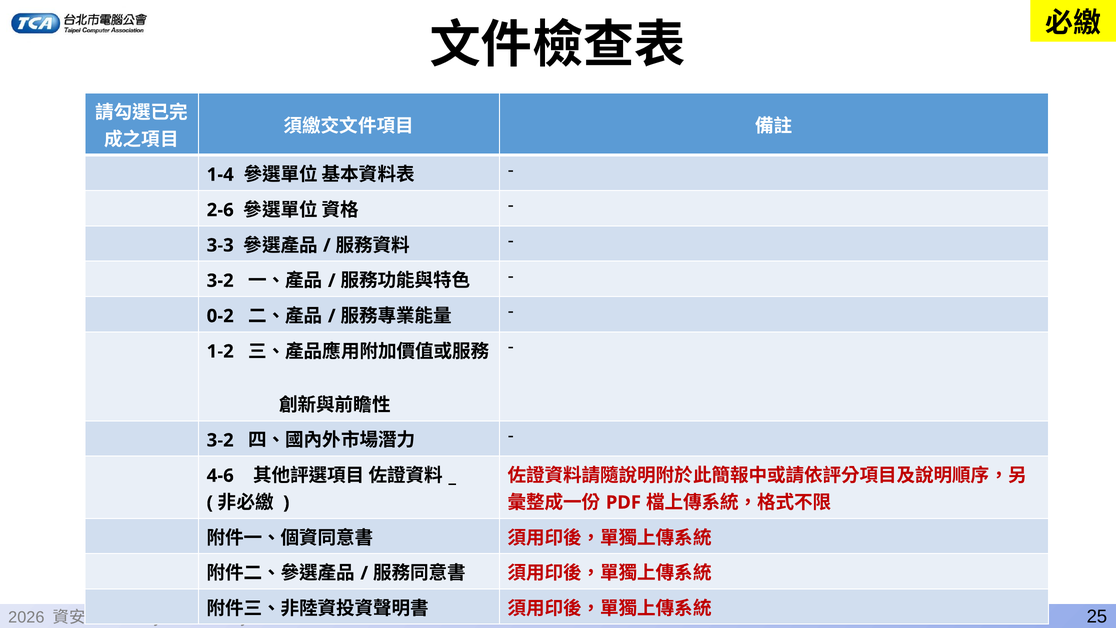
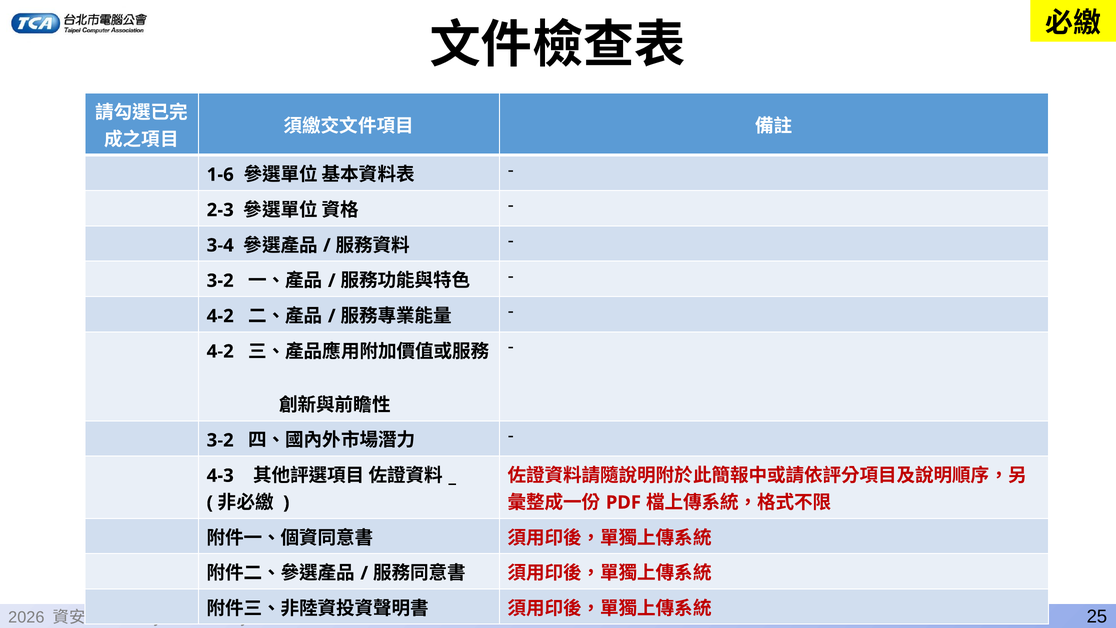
1-4: 1-4 -> 1-6 (220, 175)
2-6: 2-6 -> 2-3 (220, 210)
3-3: 3-3 -> 3-4 (220, 245)
0-2: 0-2 -> 4-2 (220, 316)
1-2: 1-2 -> 4-2 (220, 351)
4-6: 4-6 -> 4-3 (220, 476)
